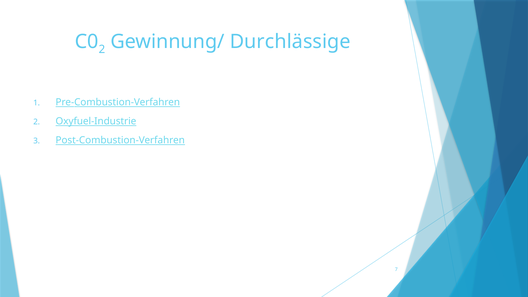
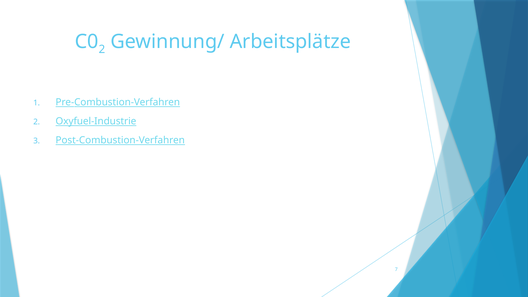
Durchlässige: Durchlässige -> Arbeitsplätze (290, 42)
